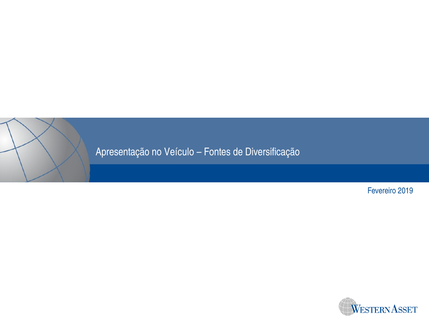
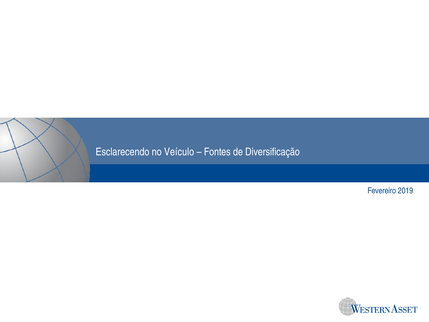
Apresentação: Apresentação -> Esclarecendo (122, 152)
